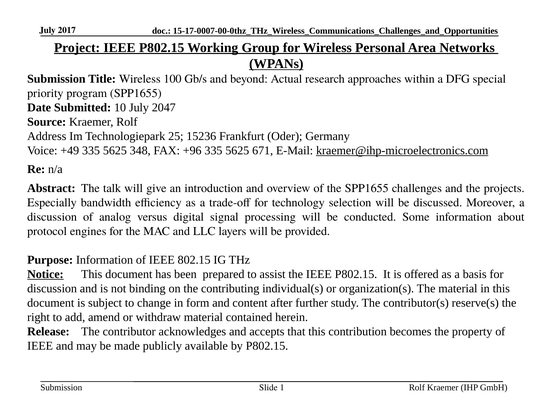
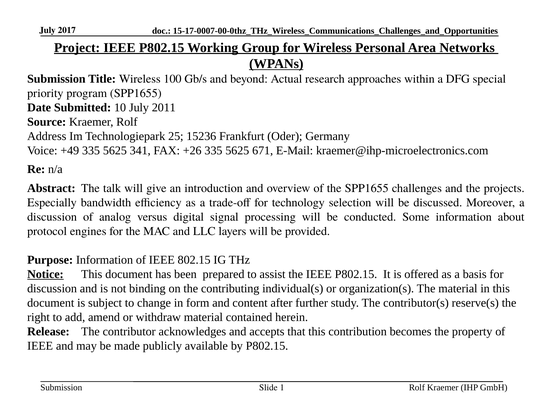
2047: 2047 -> 2011 (164, 108)
348: 348 -> 341 (140, 151)
+96: +96 -> +26 (192, 151)
kraemer@ihp-microelectronics.com underline: present -> none (402, 151)
